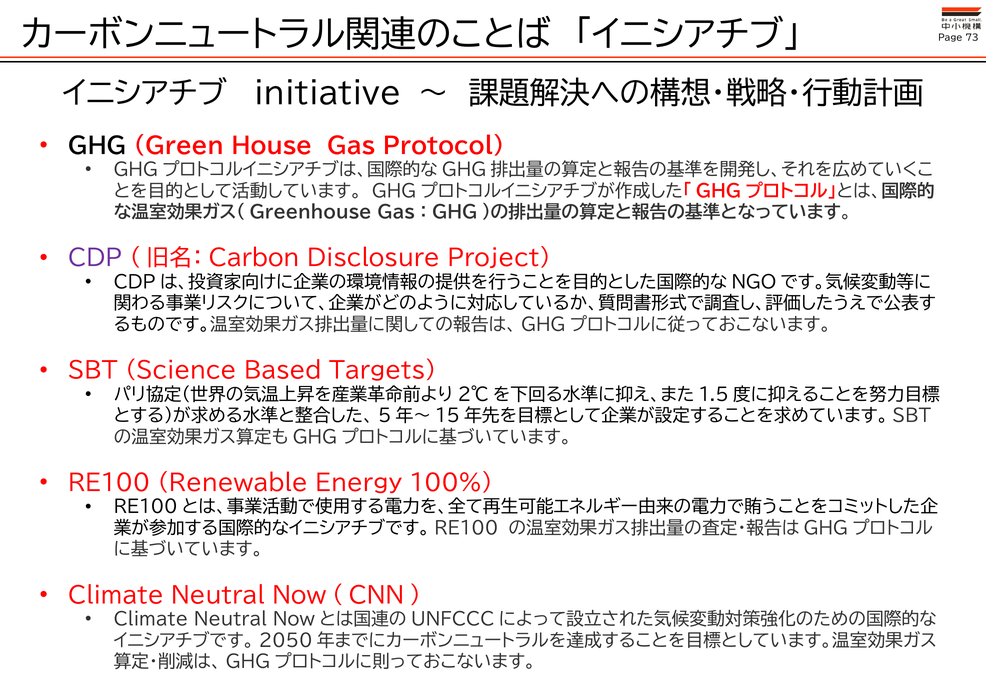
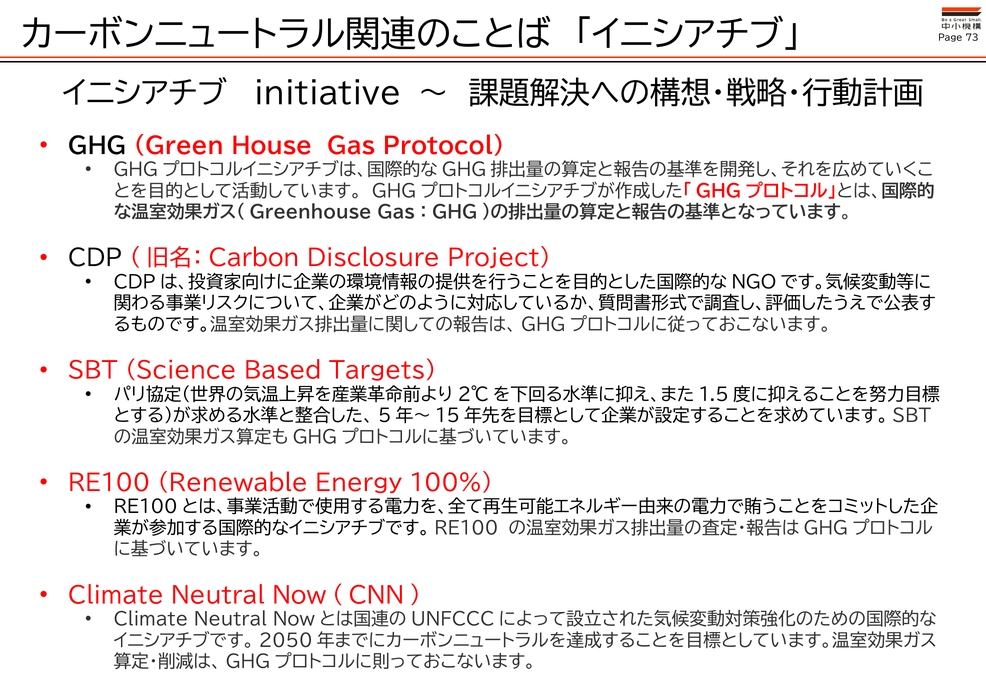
CDP colour: purple -> black (95, 258)
